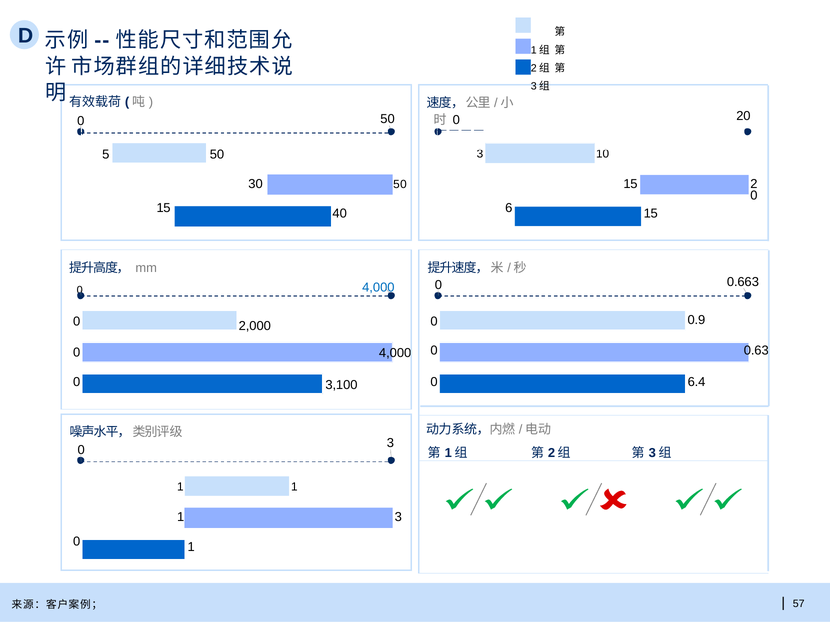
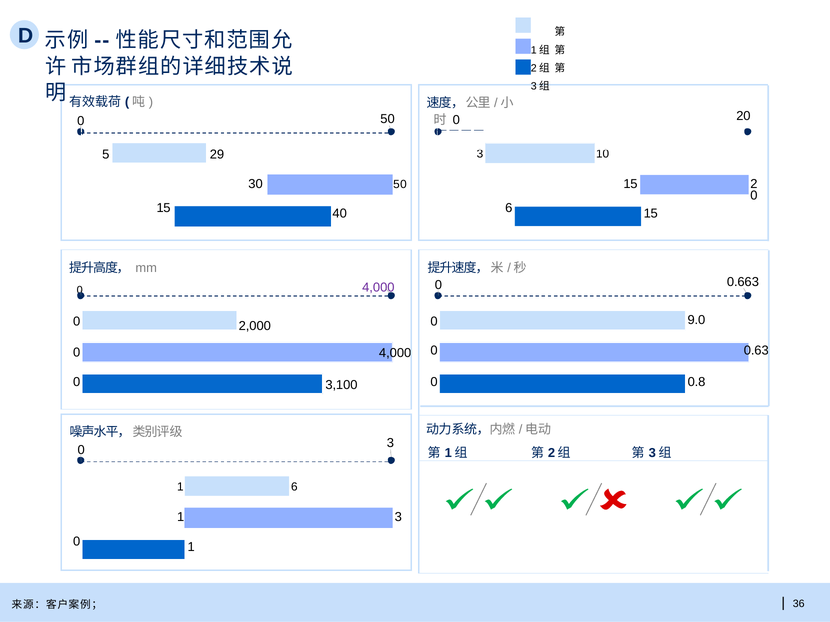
5 50: 50 -> 29 (217, 155)
4,000 colour: blue -> purple (378, 288)
0.9: 0.9 -> 9.0 (696, 320)
6.4: 6.4 -> 0.8 (697, 382)
1: 1 -> 6 (294, 488)
57: 57 -> 36 (799, 604)
